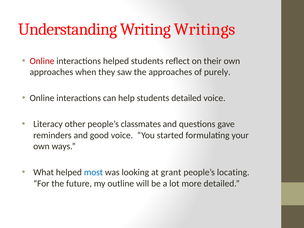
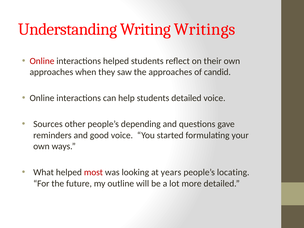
purely: purely -> candid (217, 72)
Literacy: Literacy -> Sources (48, 124)
classmates: classmates -> depending (141, 124)
most colour: blue -> red (93, 172)
grant: grant -> years (171, 172)
